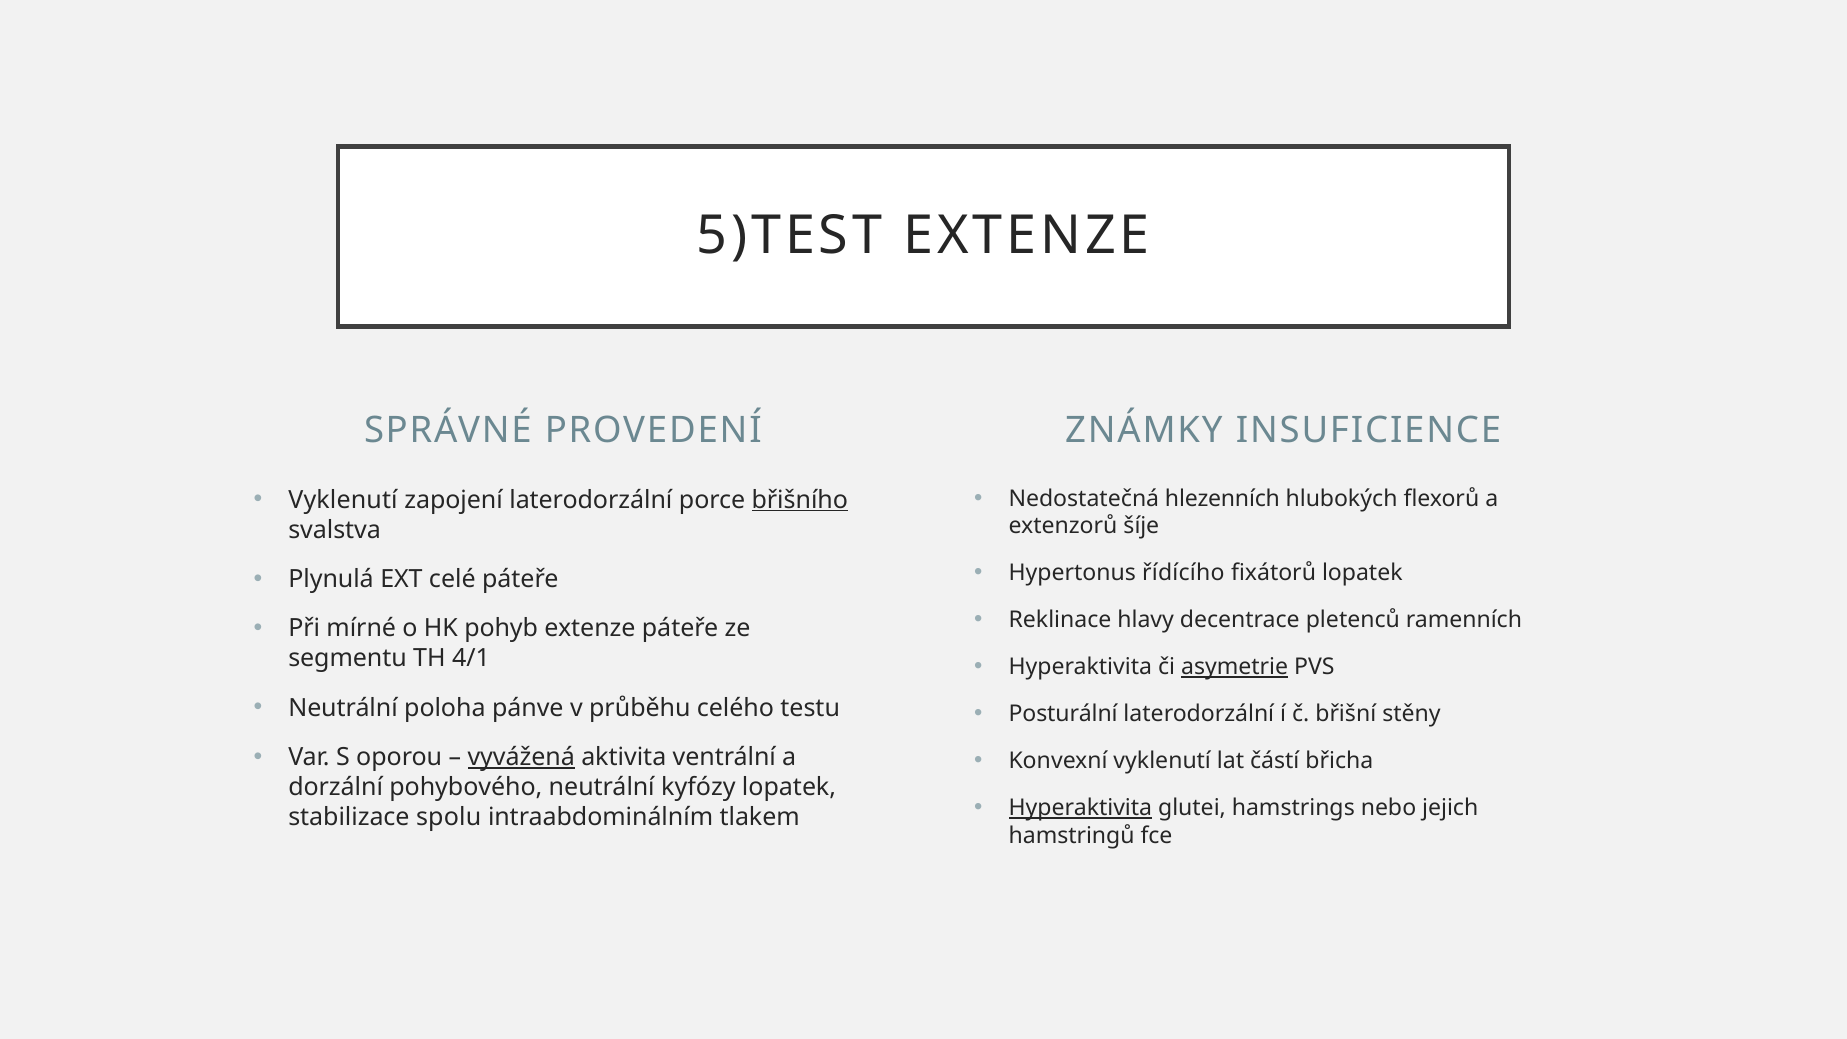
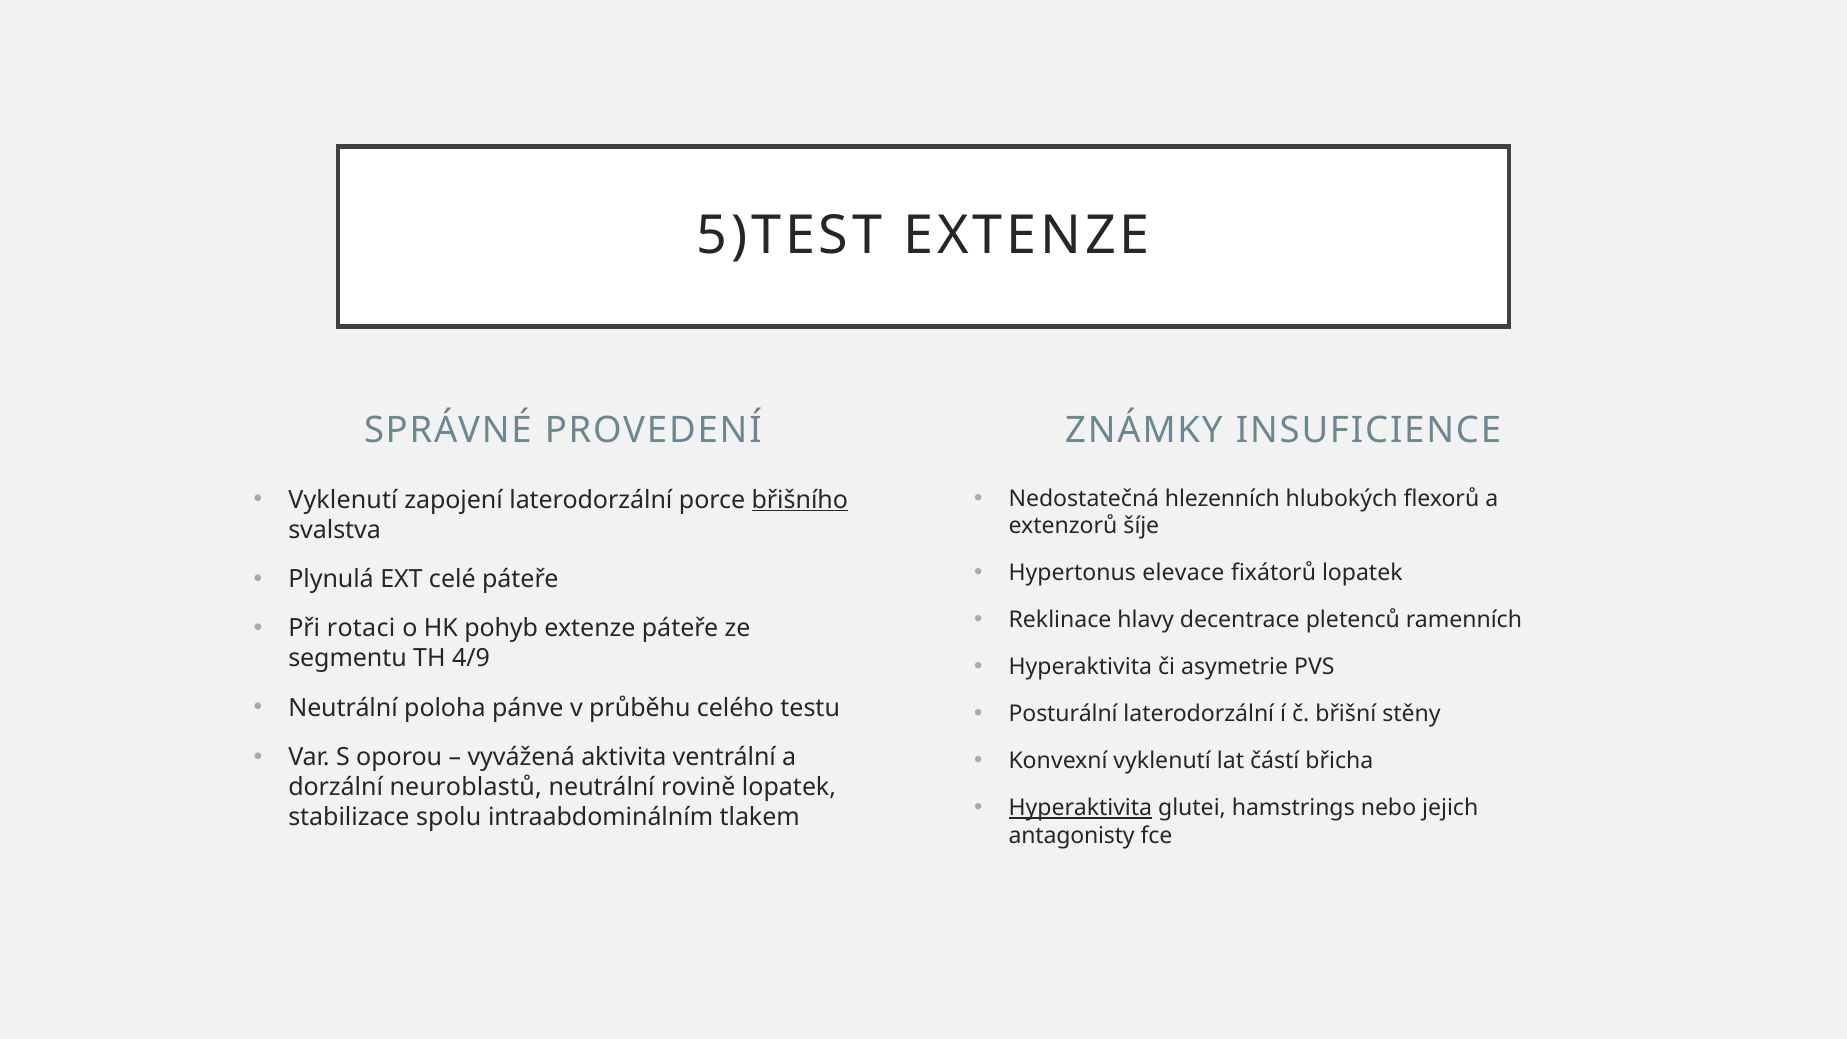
řídícího: řídícího -> elevace (1183, 573)
mírné: mírné -> rotaci (361, 629)
4/1: 4/1 -> 4/9 (471, 659)
asymetrie underline: present -> none (1235, 667)
vyvážená underline: present -> none (521, 757)
pohybového: pohybového -> neuroblastů (466, 787)
kyfózy: kyfózy -> rovině (698, 787)
hamstringů: hamstringů -> antagonisty (1072, 836)
